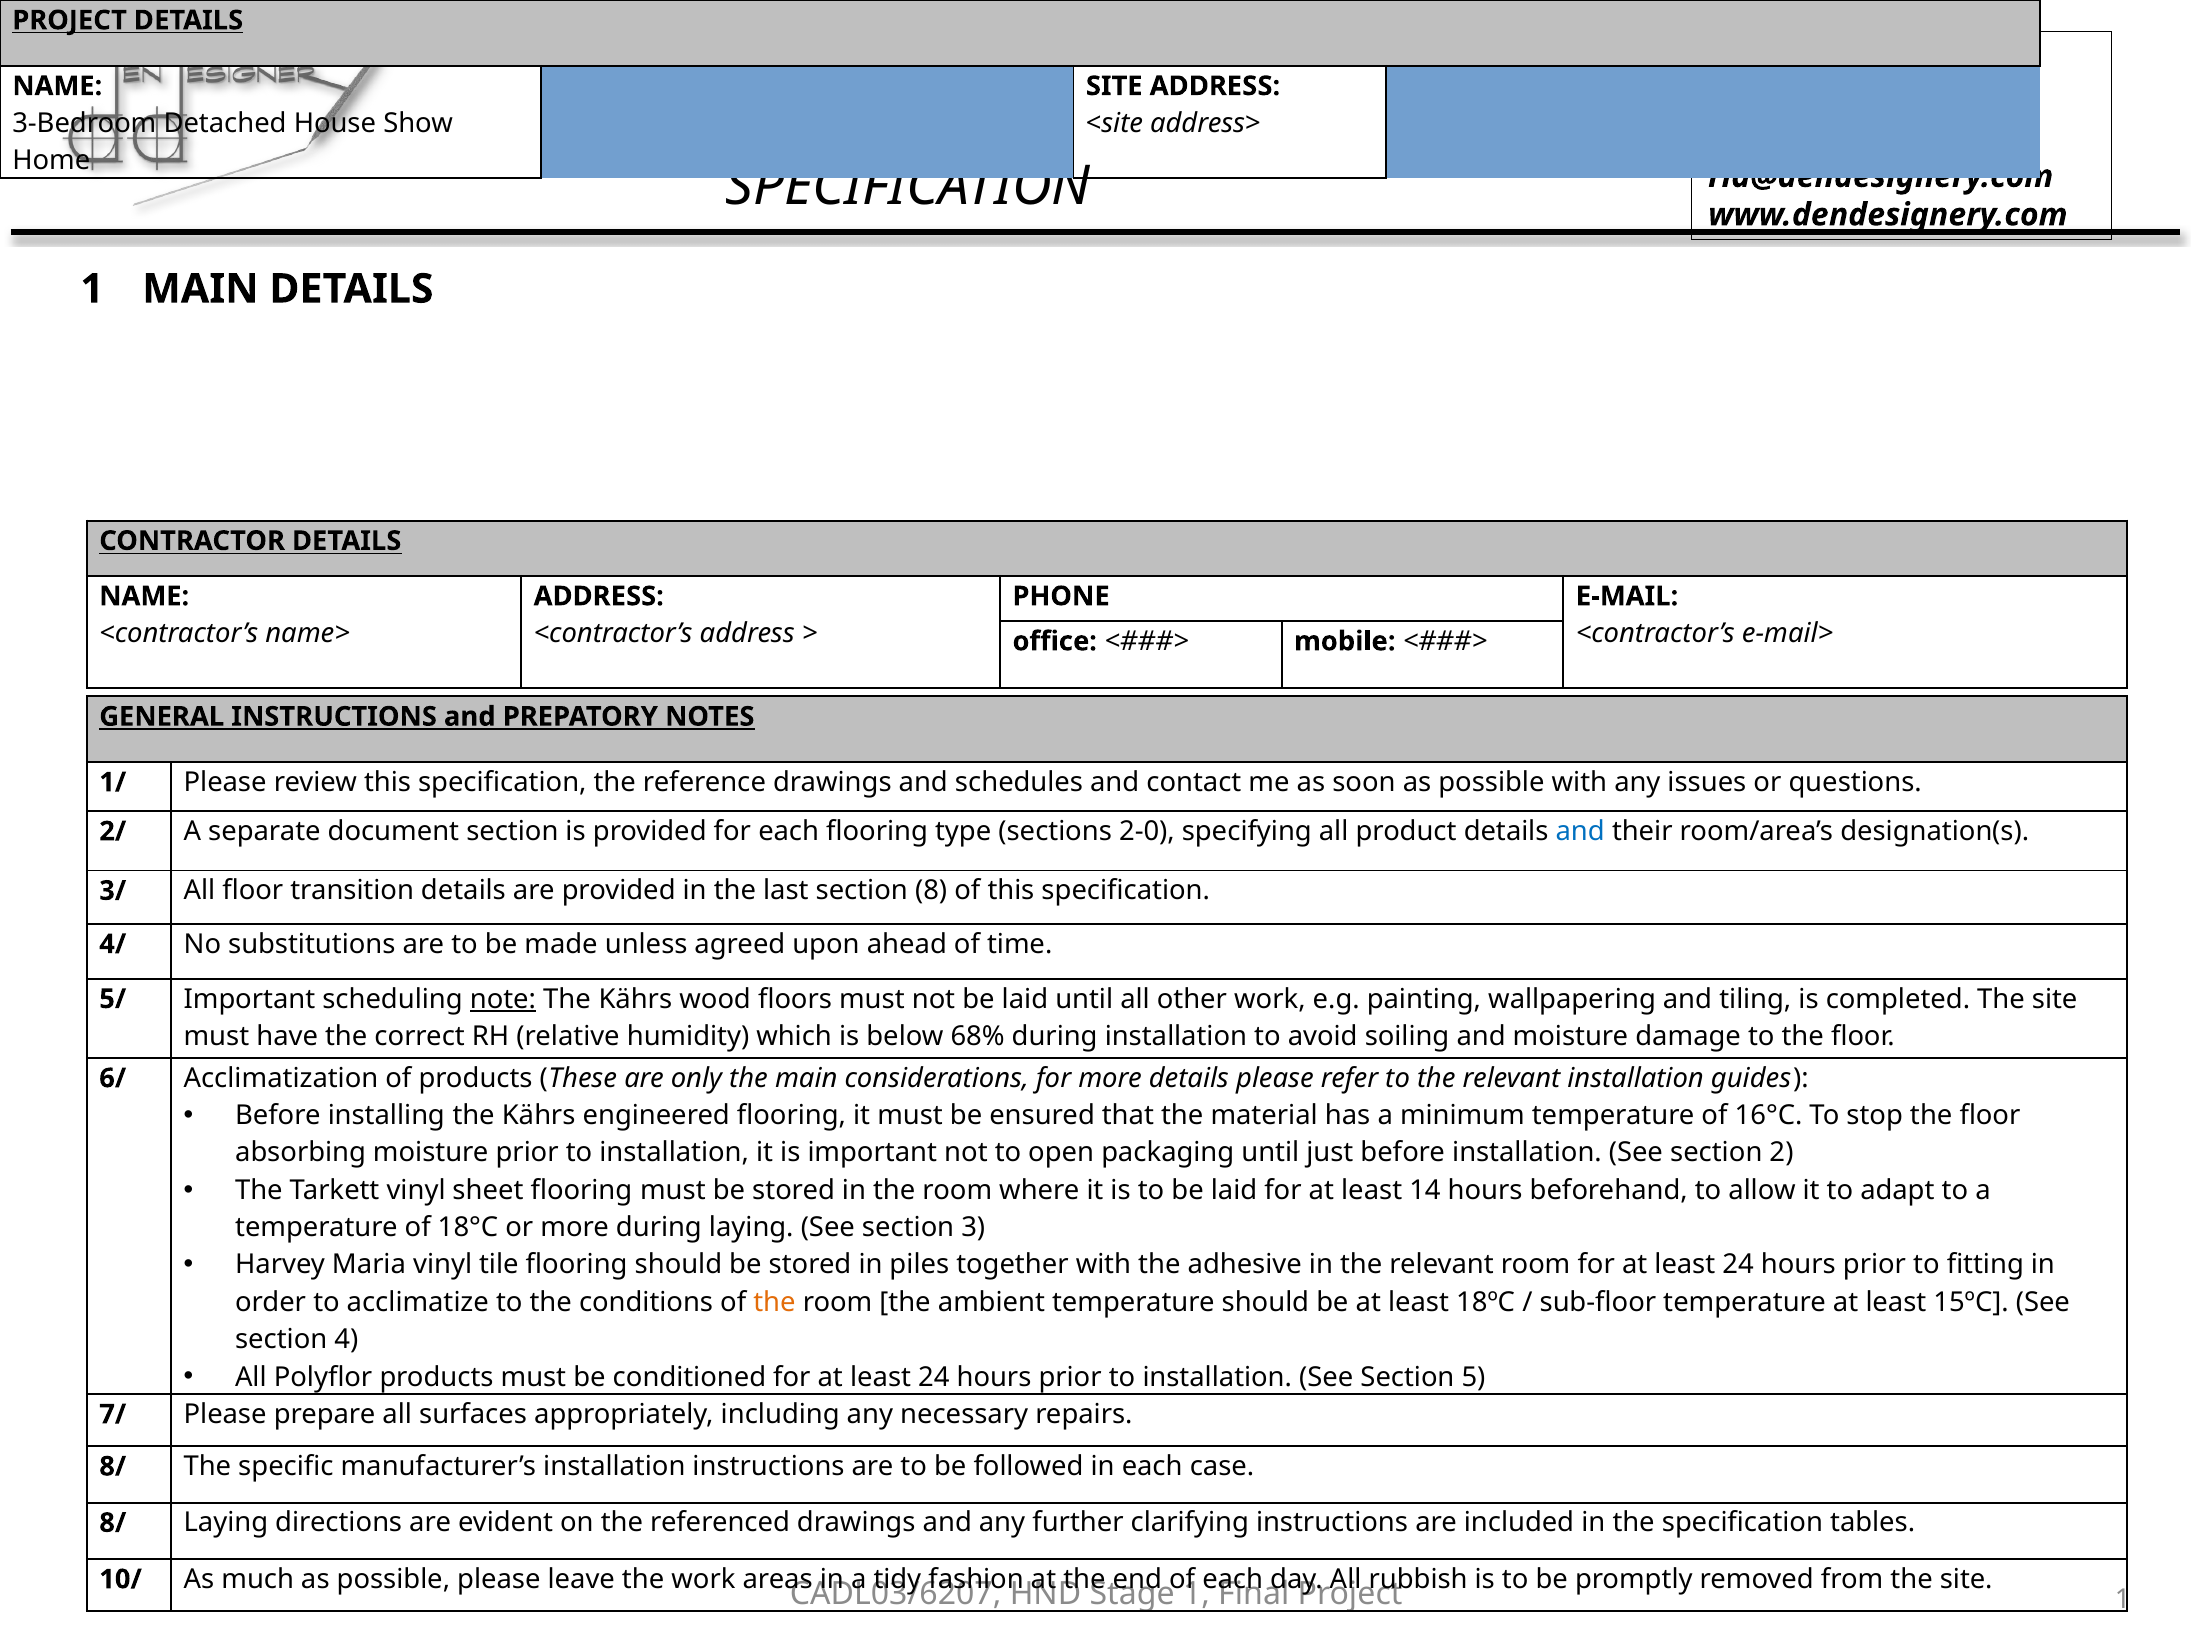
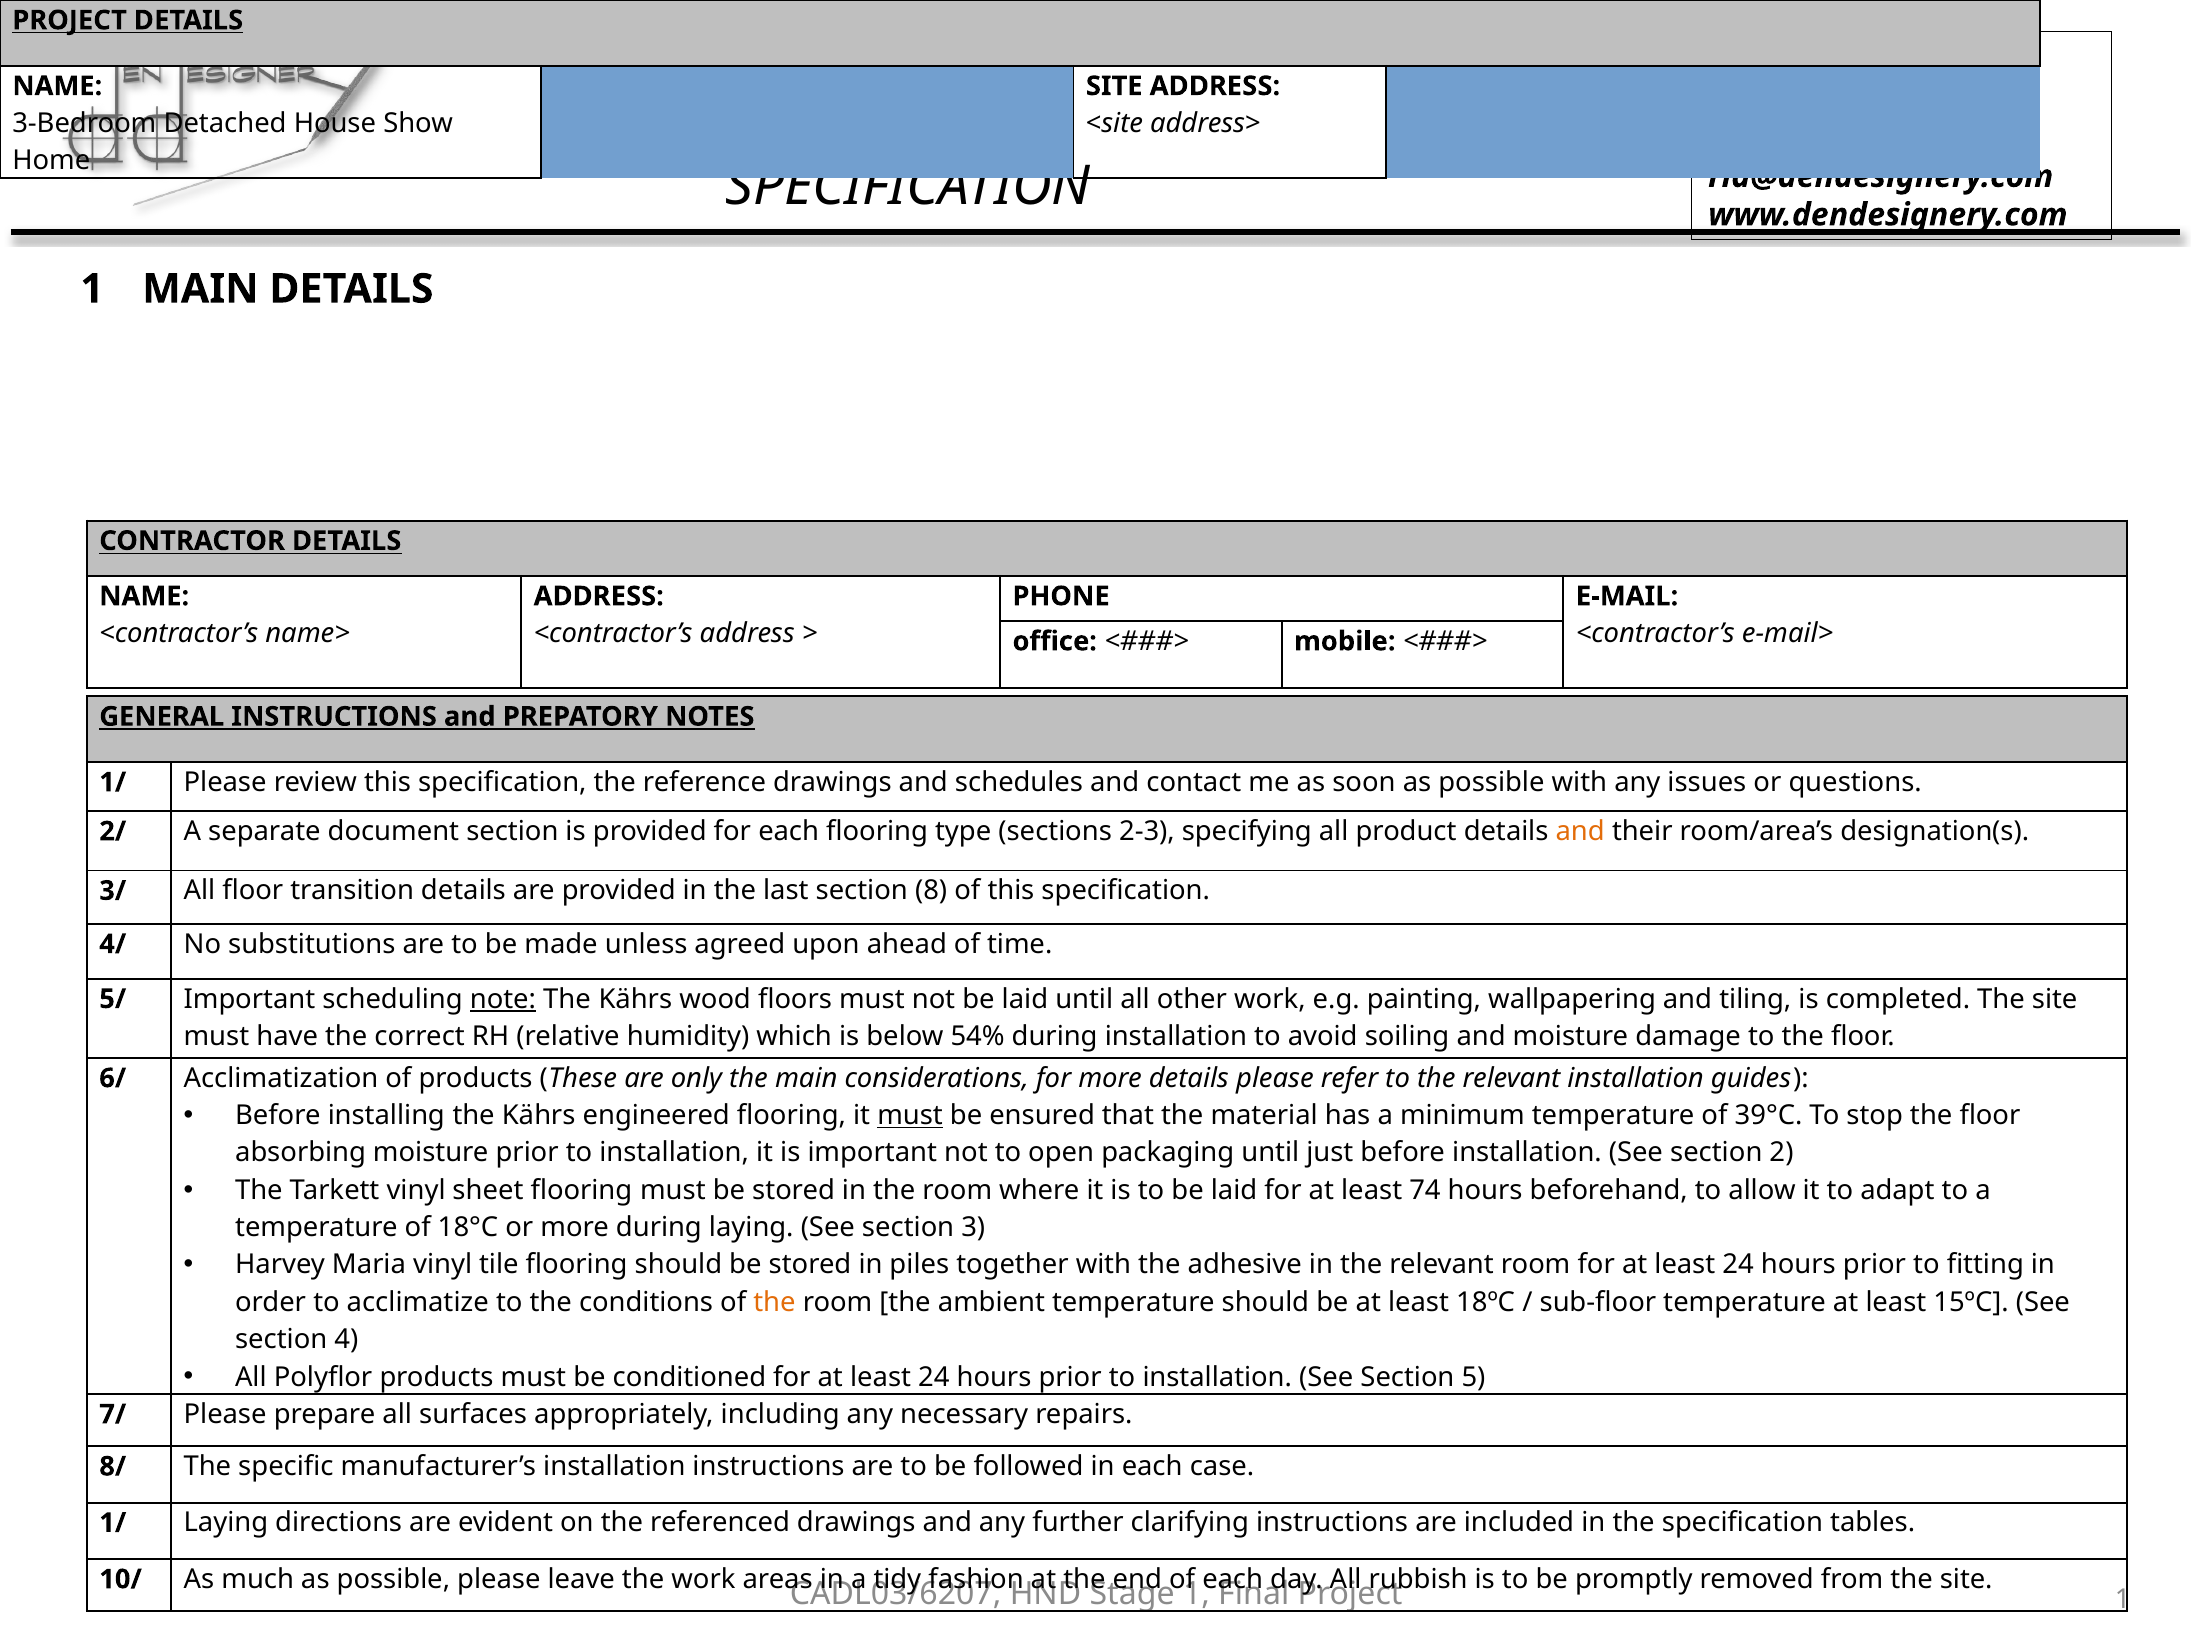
2-0: 2-0 -> 2-3 (1147, 831)
and colour: blue -> orange (1580, 831)
68%: 68% -> 54% (978, 1036)
must underline: none -> present (910, 1115)
16°C: 16°C -> 39°C (1769, 1115)
14: 14 -> 74 (1425, 1190)
8/: 8/ -> 1/ (113, 1523)
